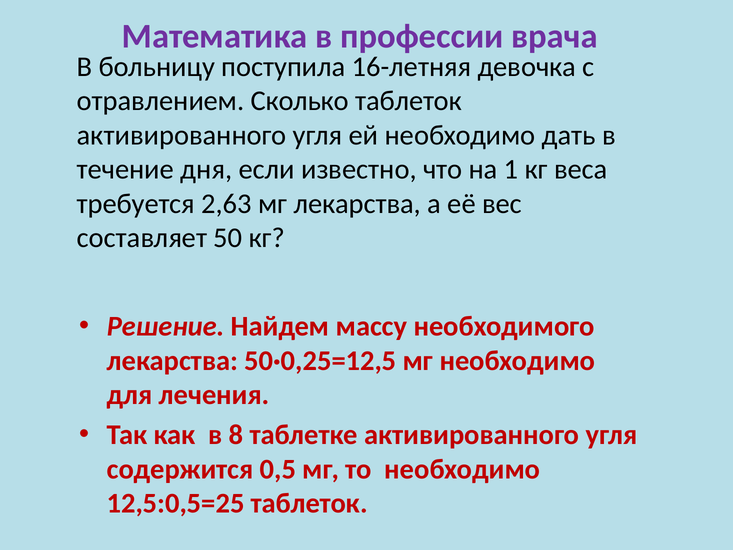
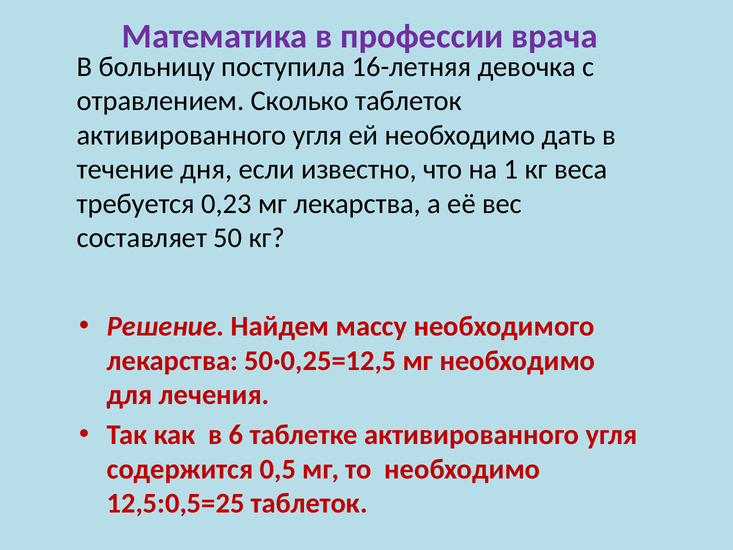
2,63: 2,63 -> 0,23 (226, 204)
8: 8 -> 6 (236, 435)
